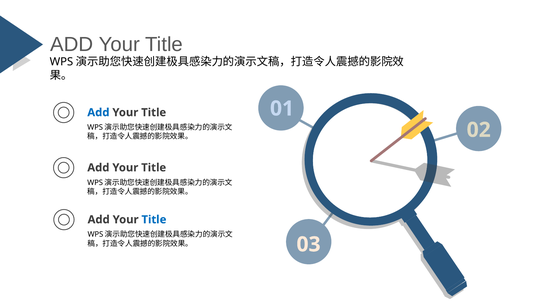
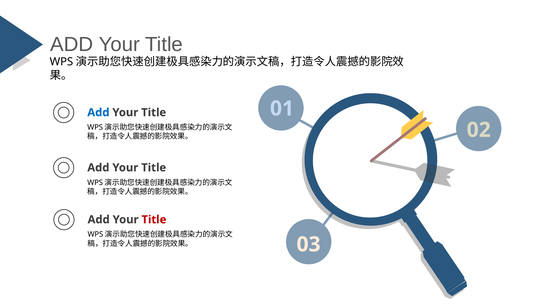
Title colour: blue -> red (154, 220)
